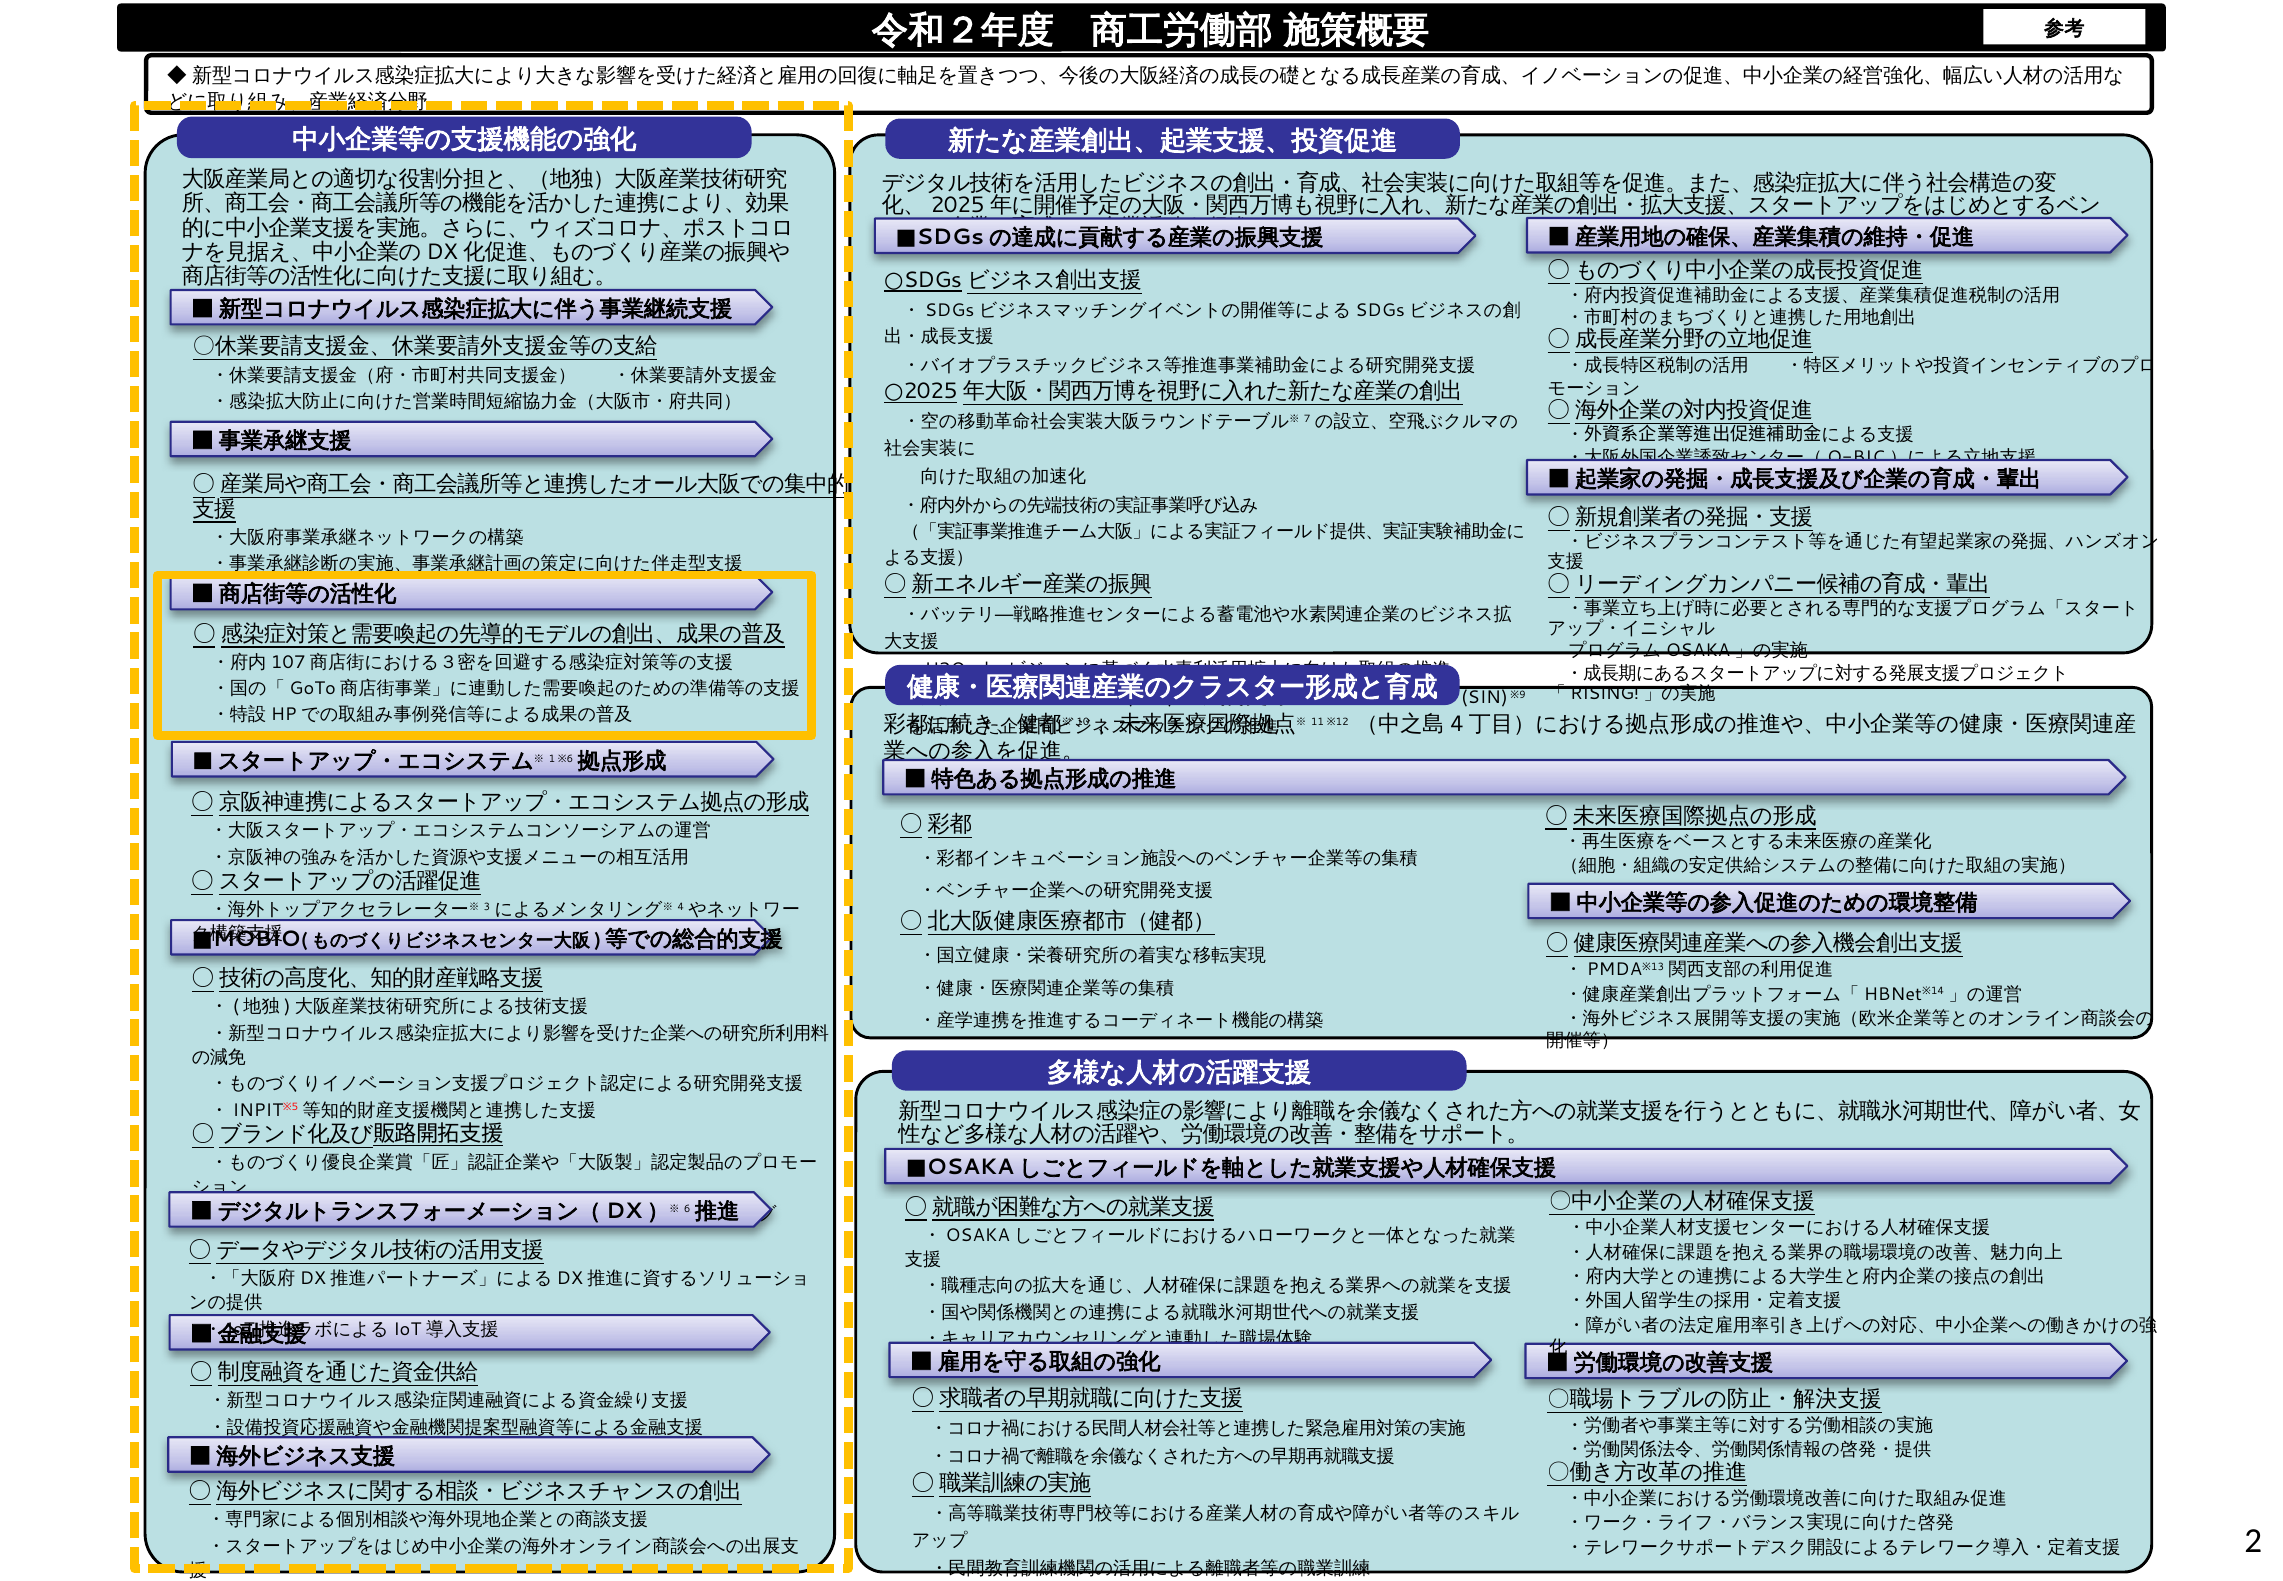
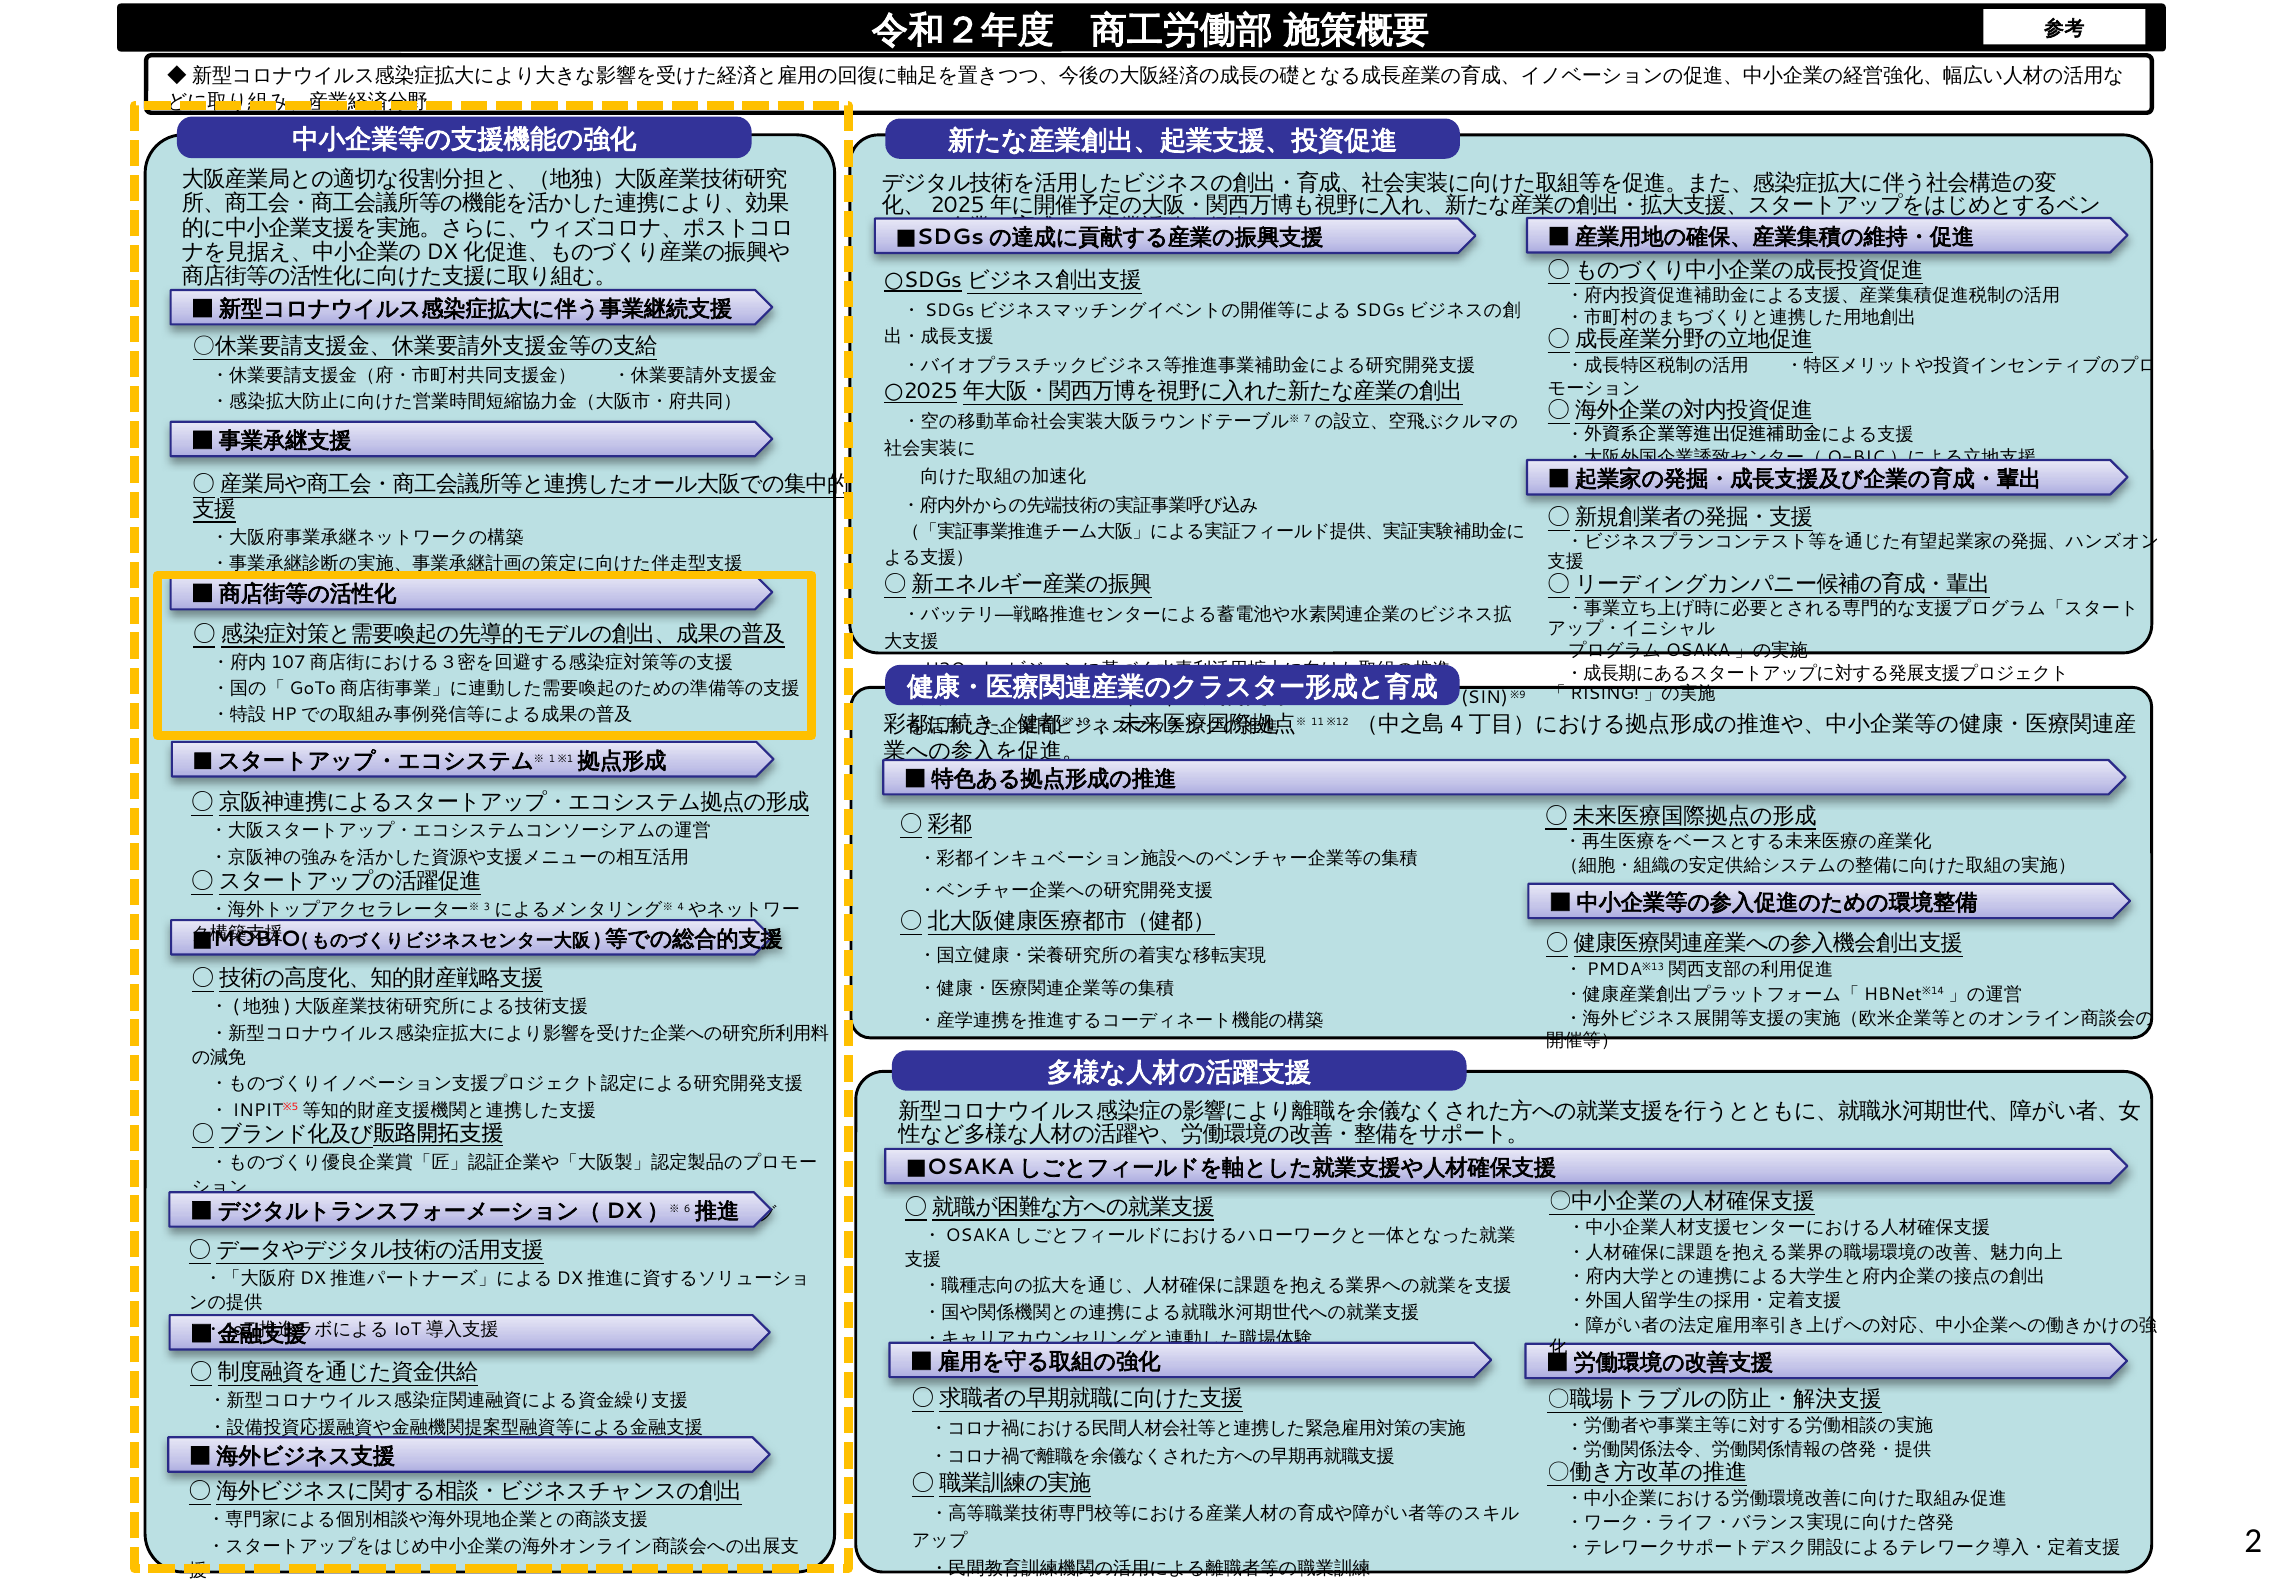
6: 6 -> 1 (570, 759)
